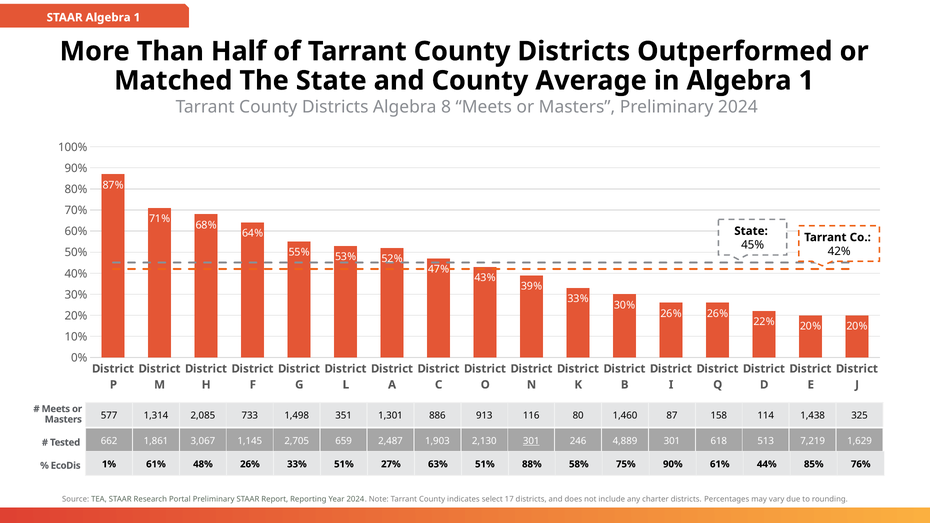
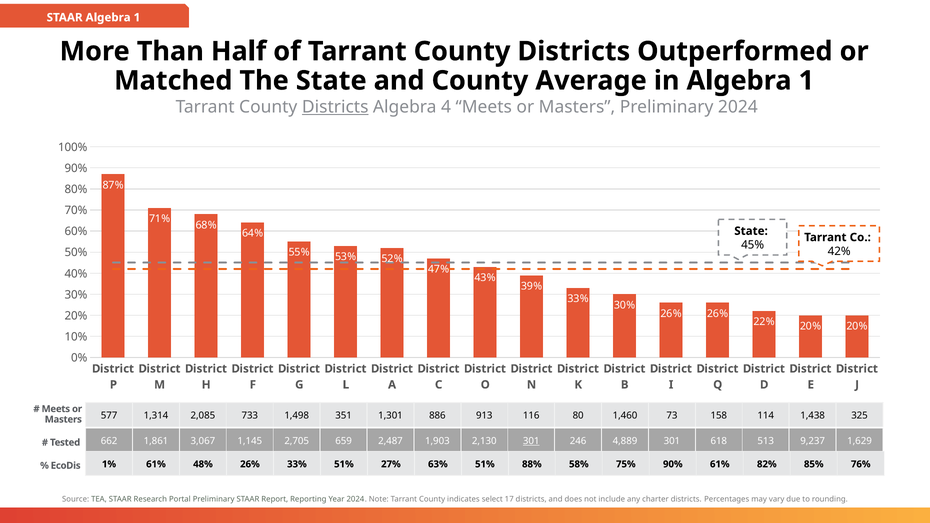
Districts underline: none -> present (335, 107)
8: 8 -> 4 (446, 107)
87: 87 -> 73 (672, 416)
7,219: 7,219 -> 9,237 (813, 441)
44%: 44% -> 82% (767, 464)
